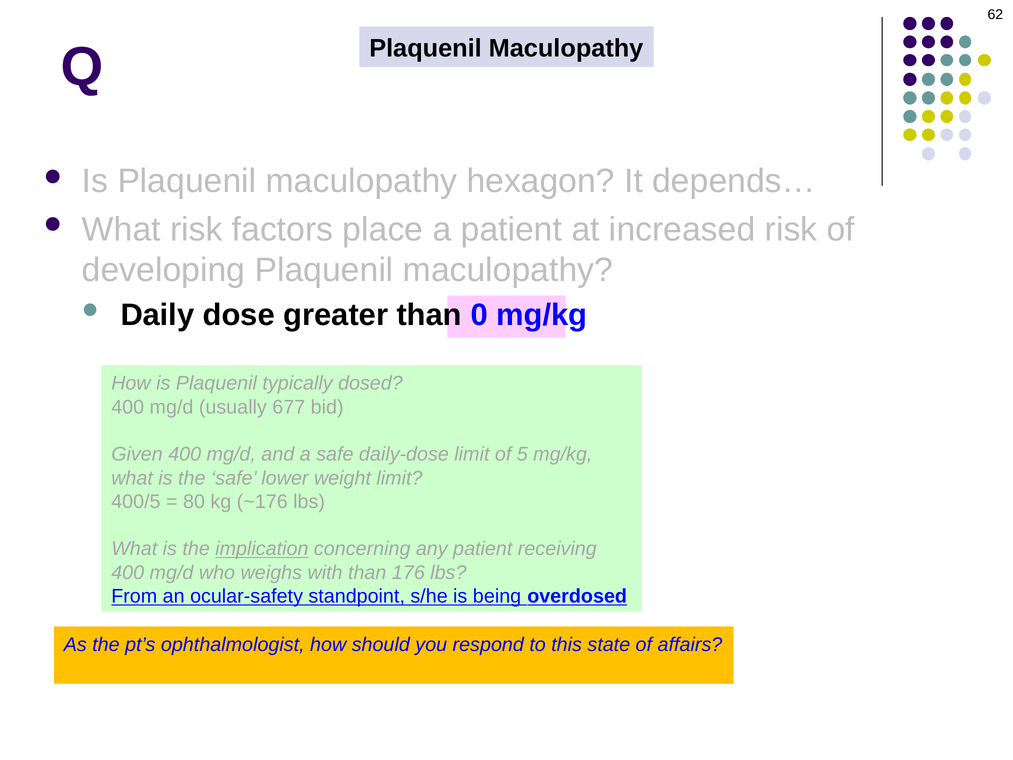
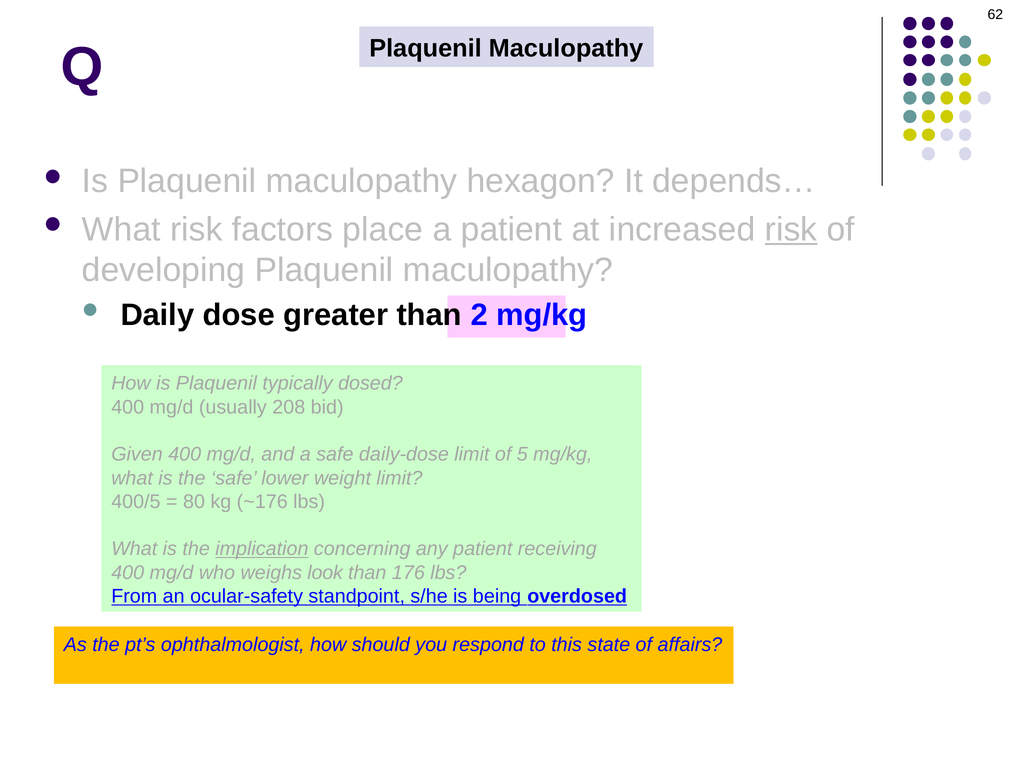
risk underline: none -> present (791, 229)
0: 0 -> 2 (479, 315)
677: 677 -> 208 (289, 407)
with: with -> look (325, 572)
